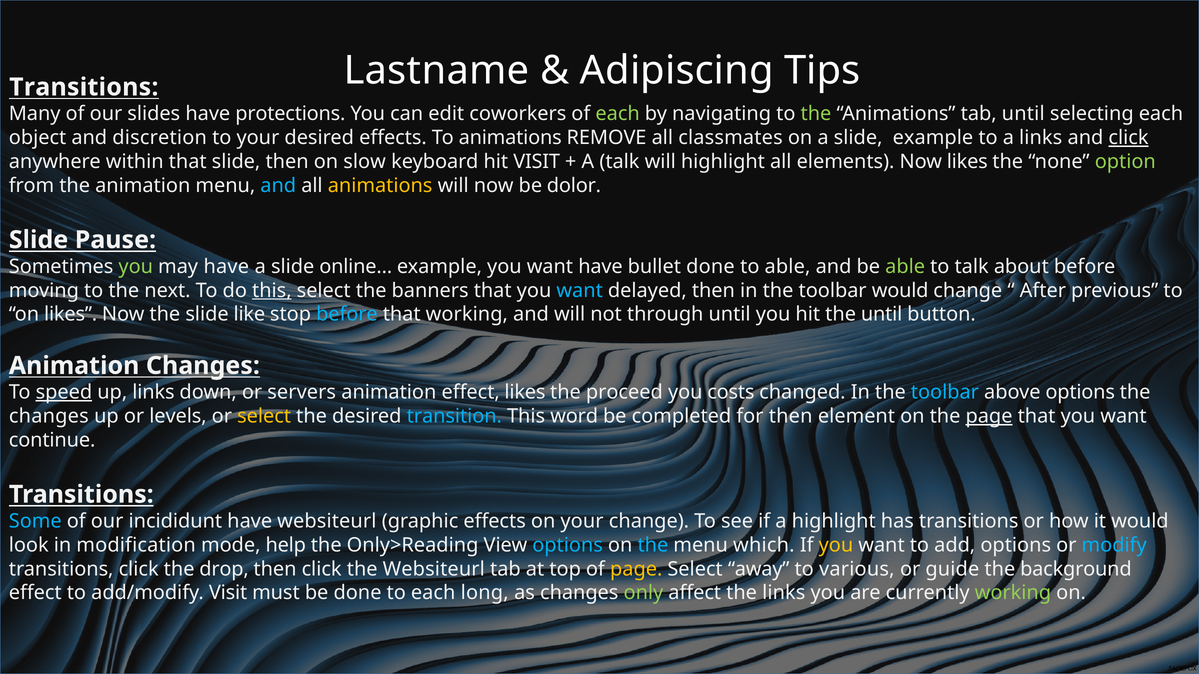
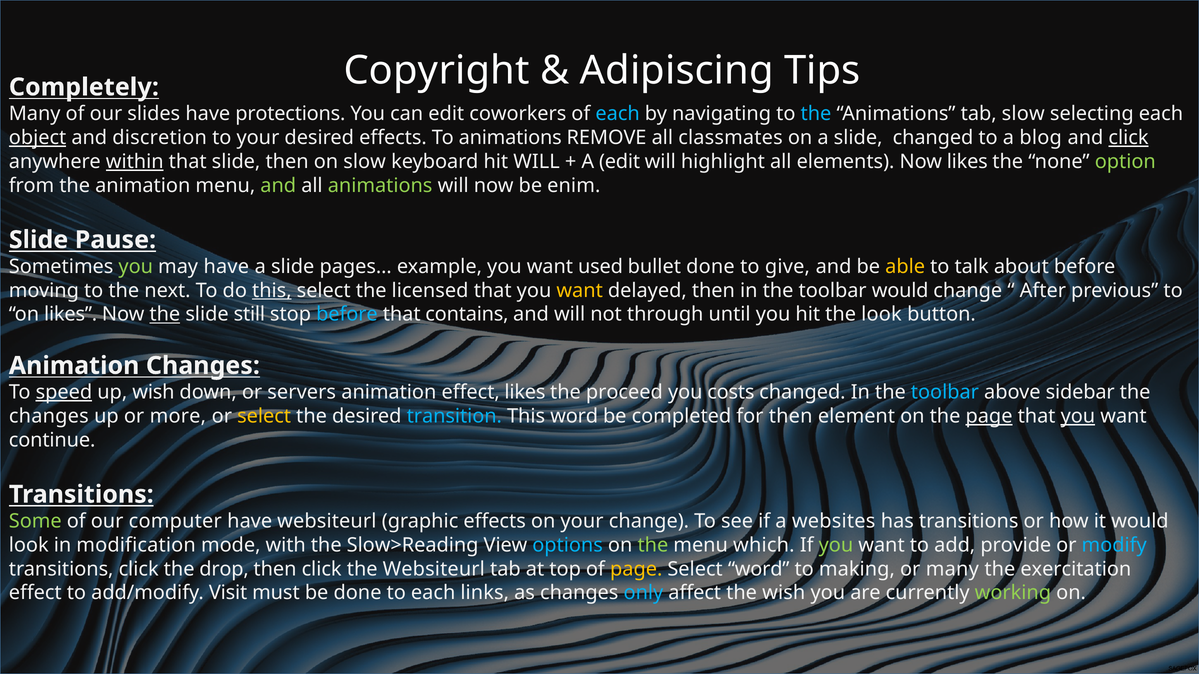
Lastname: Lastname -> Copyright (437, 71)
Transitions: Transitions -> Completely (84, 87)
each colour: light green -> light blue (618, 114)
the colour: light green -> light blue (816, 114)
tab until: until -> slow (1023, 114)
object underline: none -> present (38, 138)
slide example: example -> changed (933, 138)
a links: links -> blog (1041, 138)
within underline: none -> present (135, 162)
hit VISIT: VISIT -> WILL (537, 162)
A talk: talk -> edit (620, 162)
and colour: light blue -> light green (278, 186)
animations colour: yellow -> light green (380, 186)
dolor: dolor -> enim (574, 186)
online…: online… -> pages… (356, 267)
want have: have -> used (600, 267)
to able: able -> give (787, 267)
able colour: light green -> yellow (905, 267)
banners: banners -> licensed (430, 291)
want colour: light blue -> yellow (580, 291)
the underline: none -> present (165, 315)
like: like -> still (249, 315)
that working: working -> contains (467, 315)
the until: until -> look (881, 315)
up links: links -> wish (153, 393)
above options: options -> sidebar (1080, 393)
levels: levels -> more (178, 416)
you underline: none -> present (1078, 416)
Some colour: light blue -> light green (35, 521)
incididunt: incididunt -> computer (175, 521)
a highlight: highlight -> websites (834, 521)
help: help -> with (286, 545)
Only>Reading: Only>Reading -> Slow>Reading (413, 545)
the colour: light blue -> light green (653, 545)
you colour: yellow -> light green (836, 545)
add options: options -> provide (1016, 545)
Select away: away -> word (759, 569)
various: various -> making (857, 569)
or guide: guide -> many (952, 569)
background: background -> exercitation (1076, 569)
long: long -> links (485, 593)
only colour: light green -> light blue (643, 593)
the links: links -> wish (784, 593)
